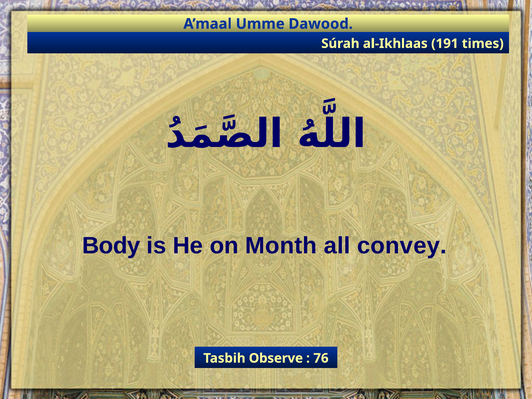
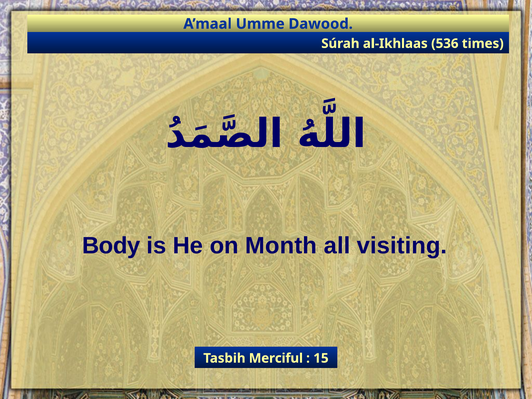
191: 191 -> 536 (445, 44)
convey: convey -> visiting (402, 246)
Observe: Observe -> Merciful (276, 358)
76: 76 -> 15 (321, 358)
